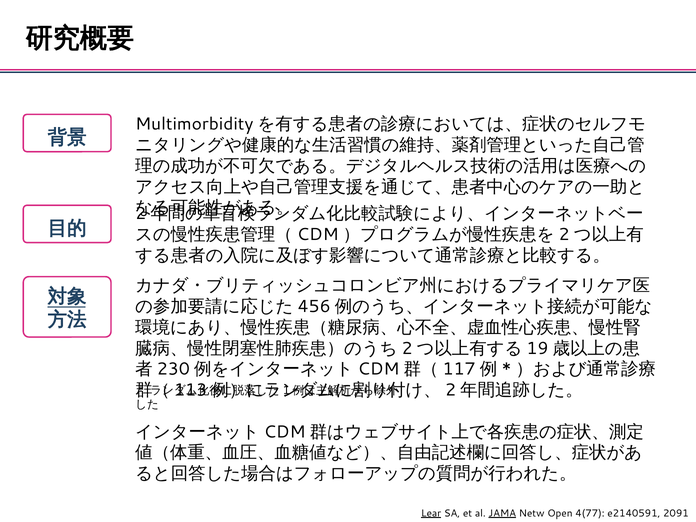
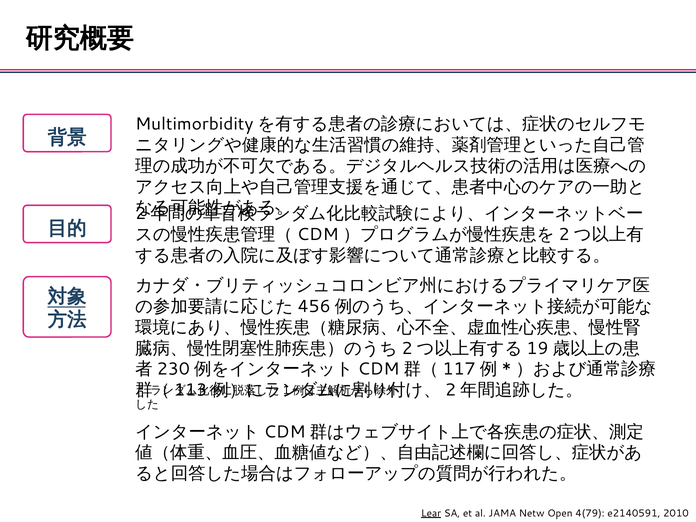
JAMA underline: present -> none (502, 513)
4(77: 4(77 -> 4(79 (590, 513)
2091: 2091 -> 2010 (676, 513)
